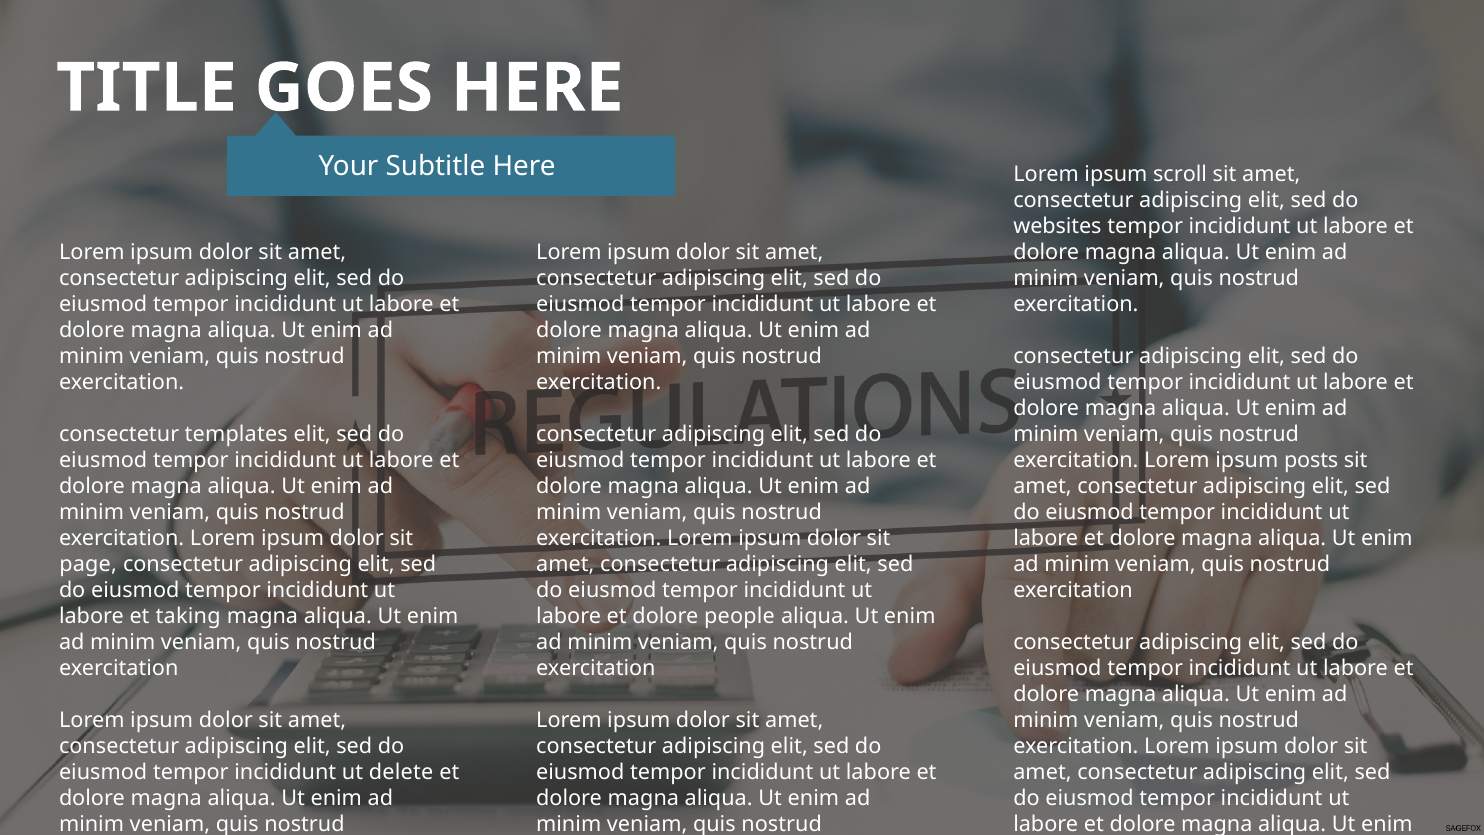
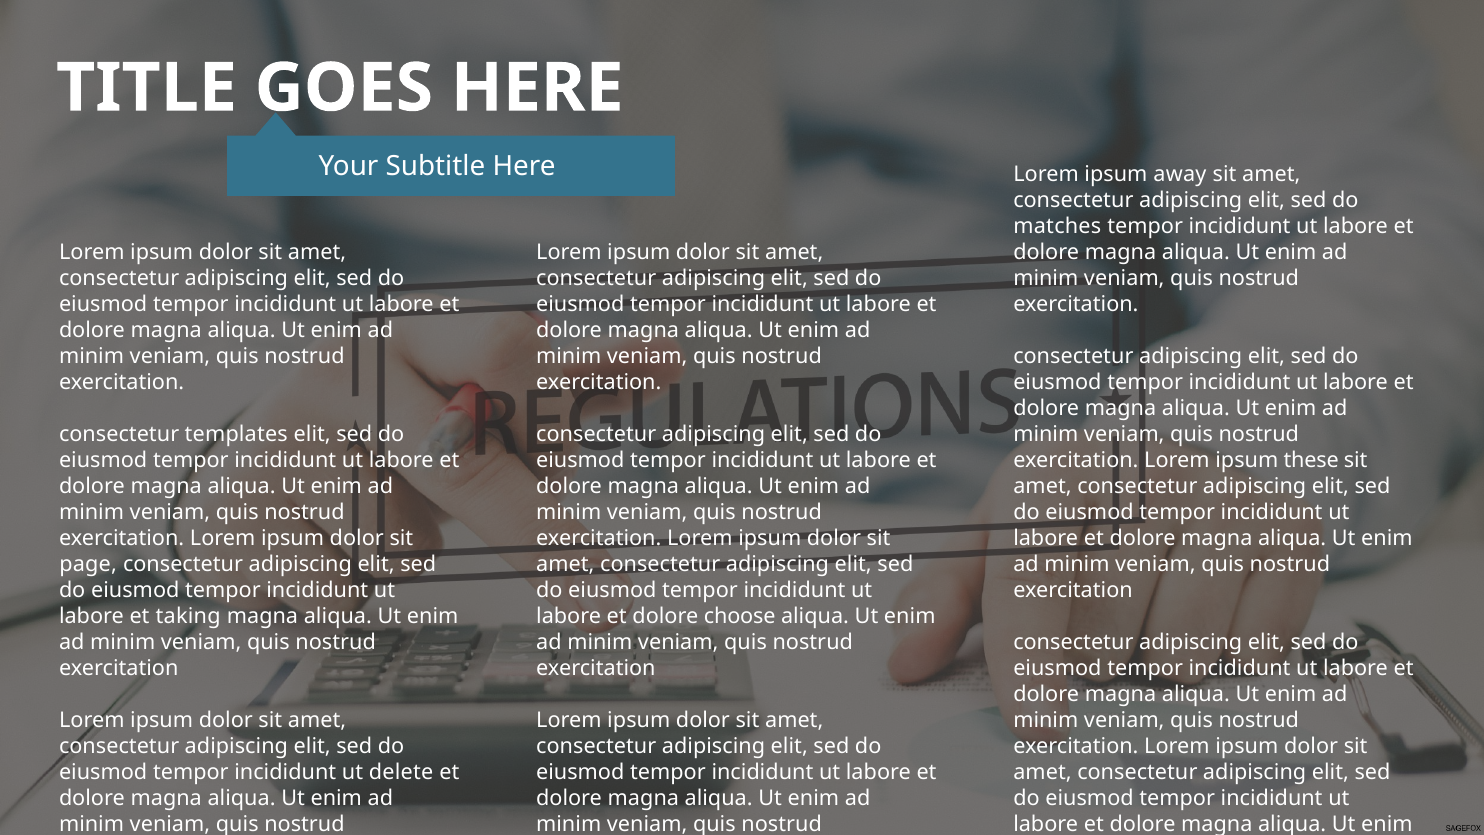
scroll: scroll -> away (1180, 174)
websites: websites -> matches (1057, 226)
posts: posts -> these (1311, 460)
people: people -> choose (740, 616)
